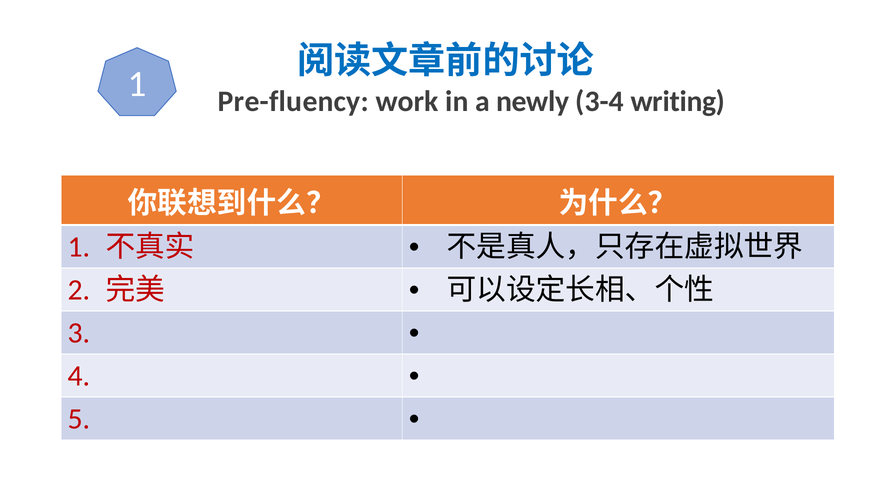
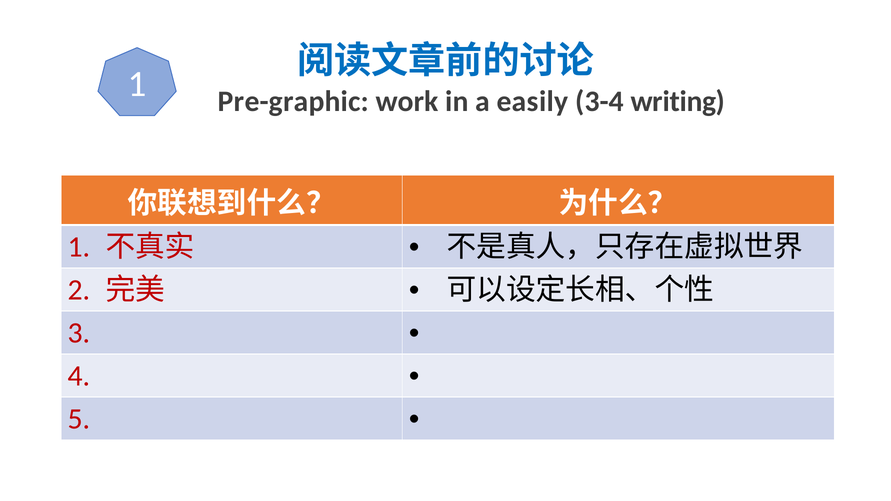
Pre-fluency: Pre-fluency -> Pre-graphic (293, 101)
newly: newly -> easily (532, 101)
